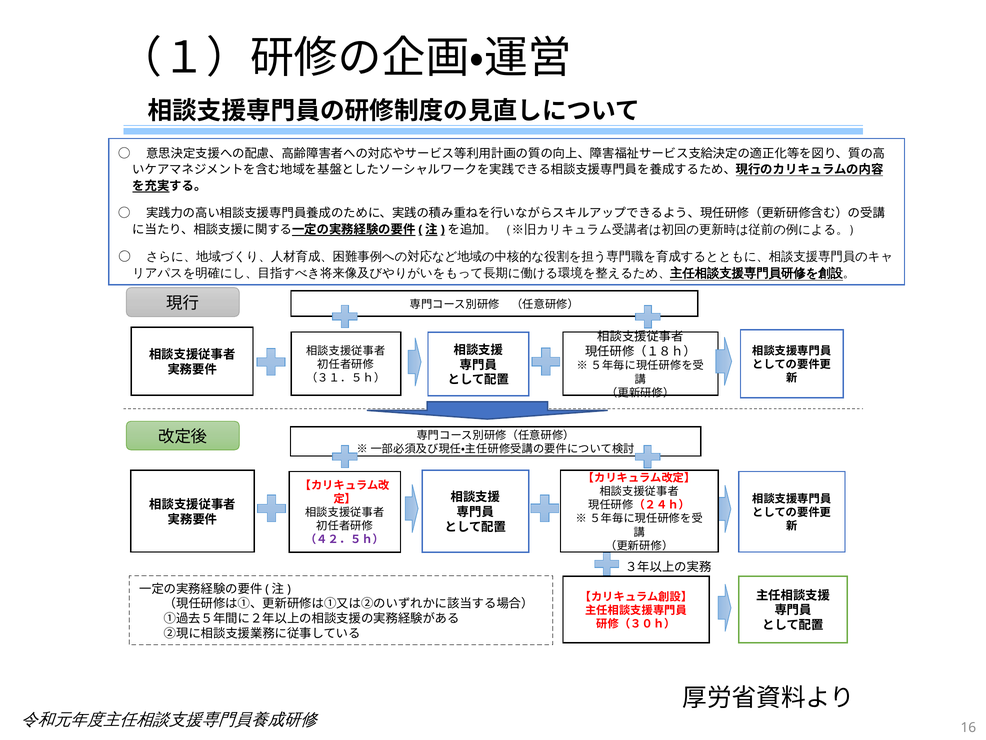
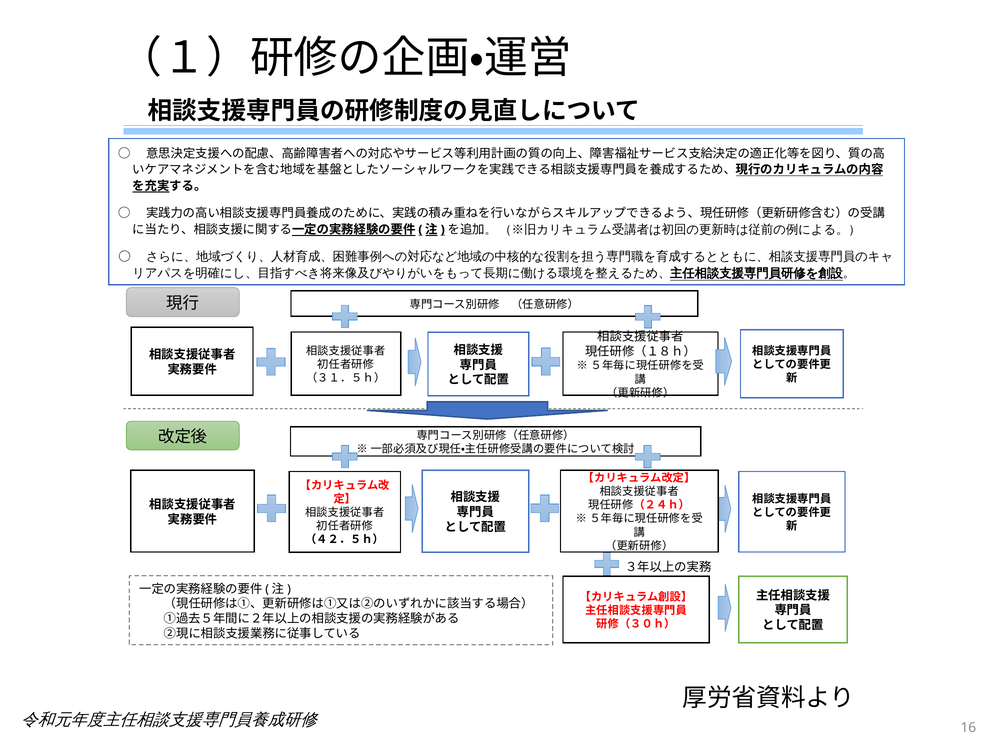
（４２．５ｈ） colour: purple -> black (345, 539)
